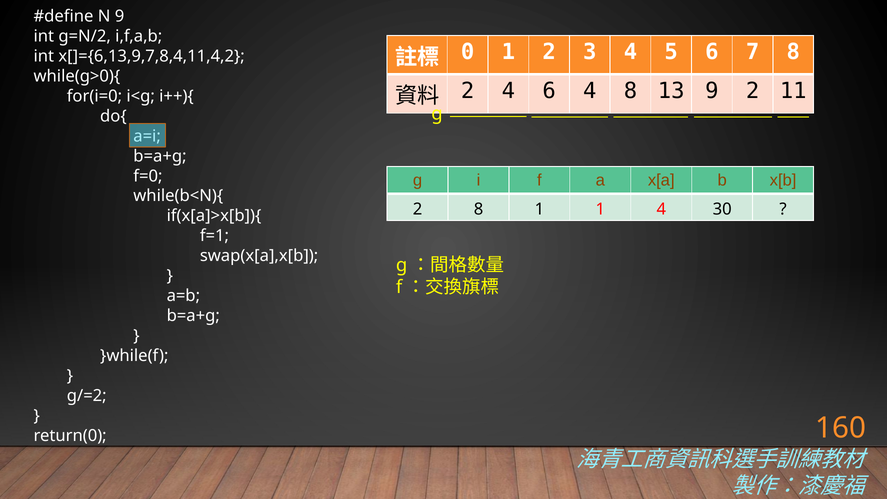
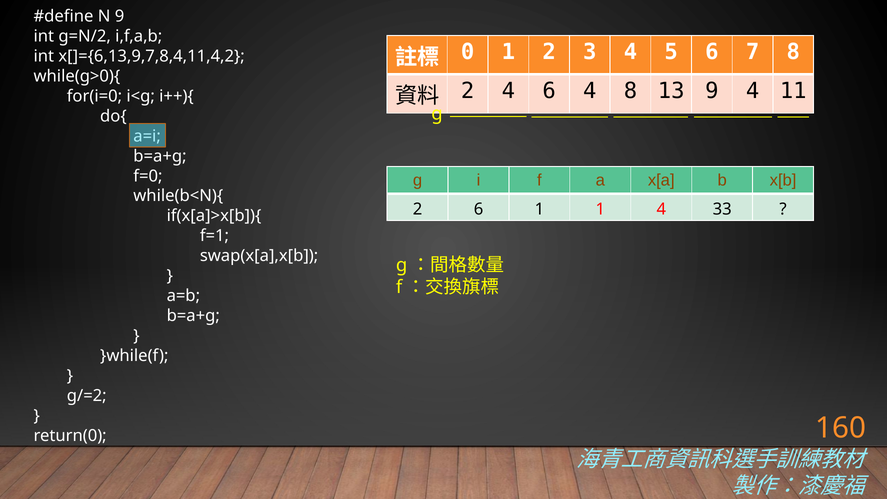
9 2: 2 -> 4 (753, 91)
2 8: 8 -> 6 (479, 209)
30: 30 -> 33 (722, 209)
